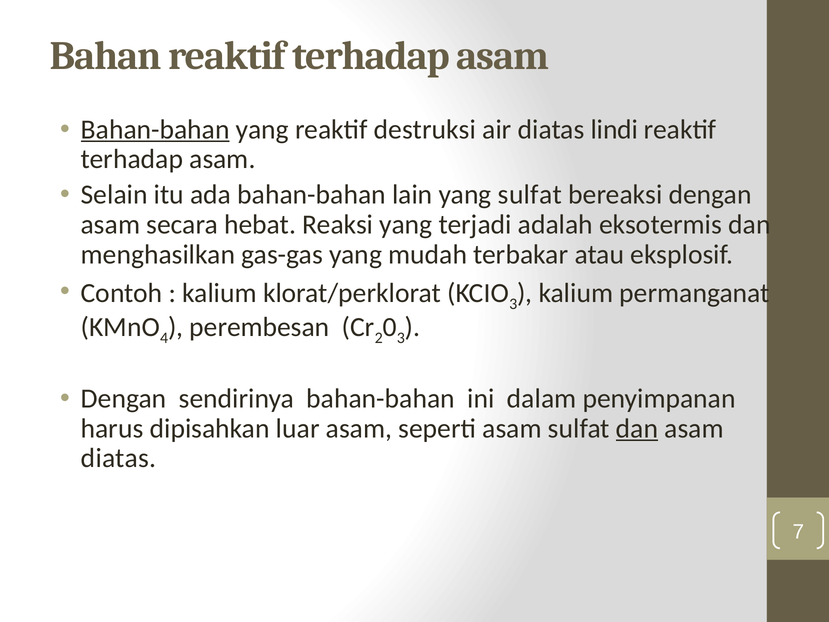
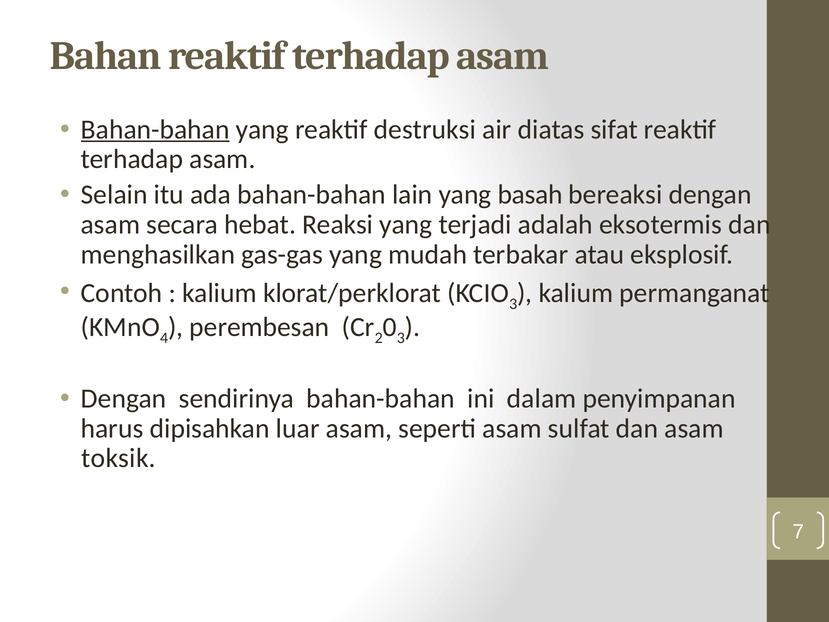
lindi: lindi -> sifat (614, 129)
yang sulfat: sulfat -> basah (530, 195)
dan underline: present -> none (637, 428)
diatas: diatas -> toksik (119, 458)
